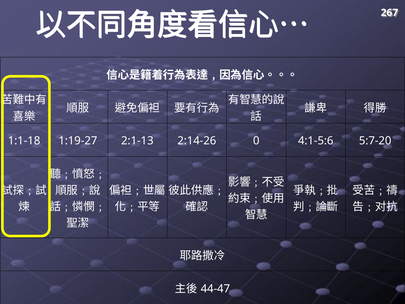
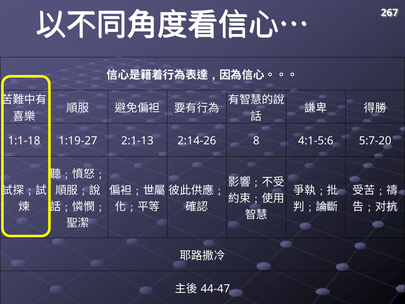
0: 0 -> 8 (256, 141)
